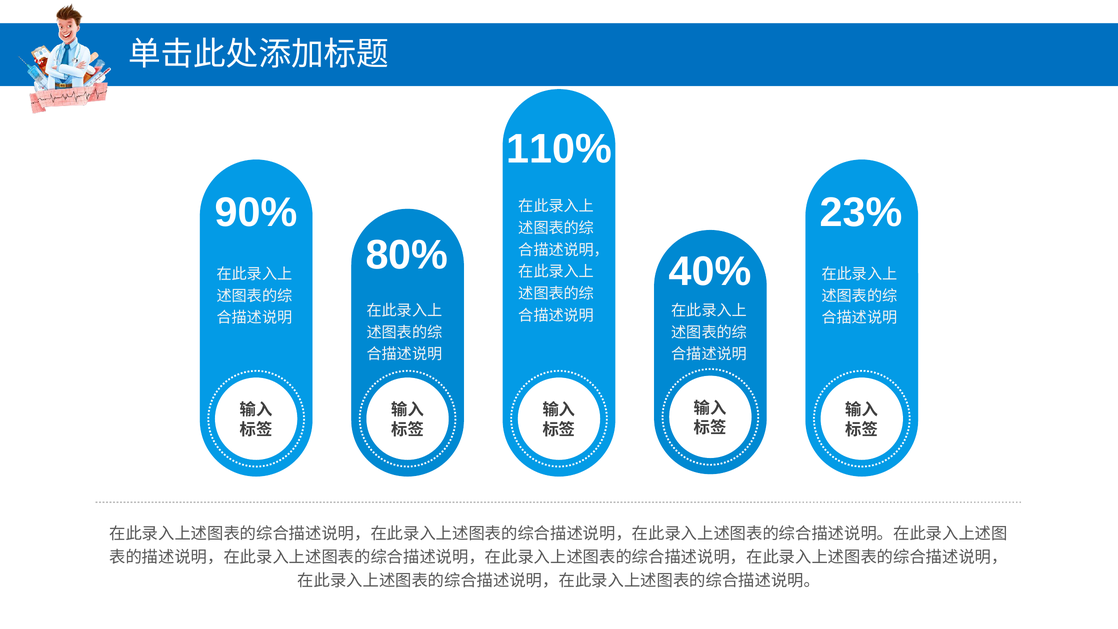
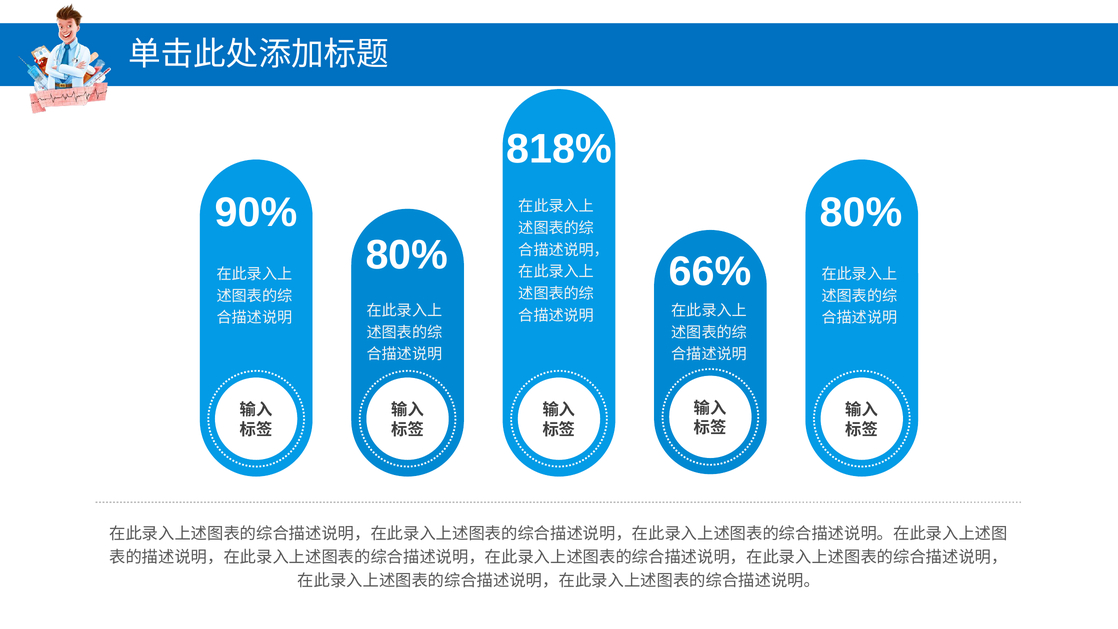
110%: 110% -> 818% (559, 149)
23%: 23% -> 80% (861, 212)
40%: 40% -> 66% (710, 272)
